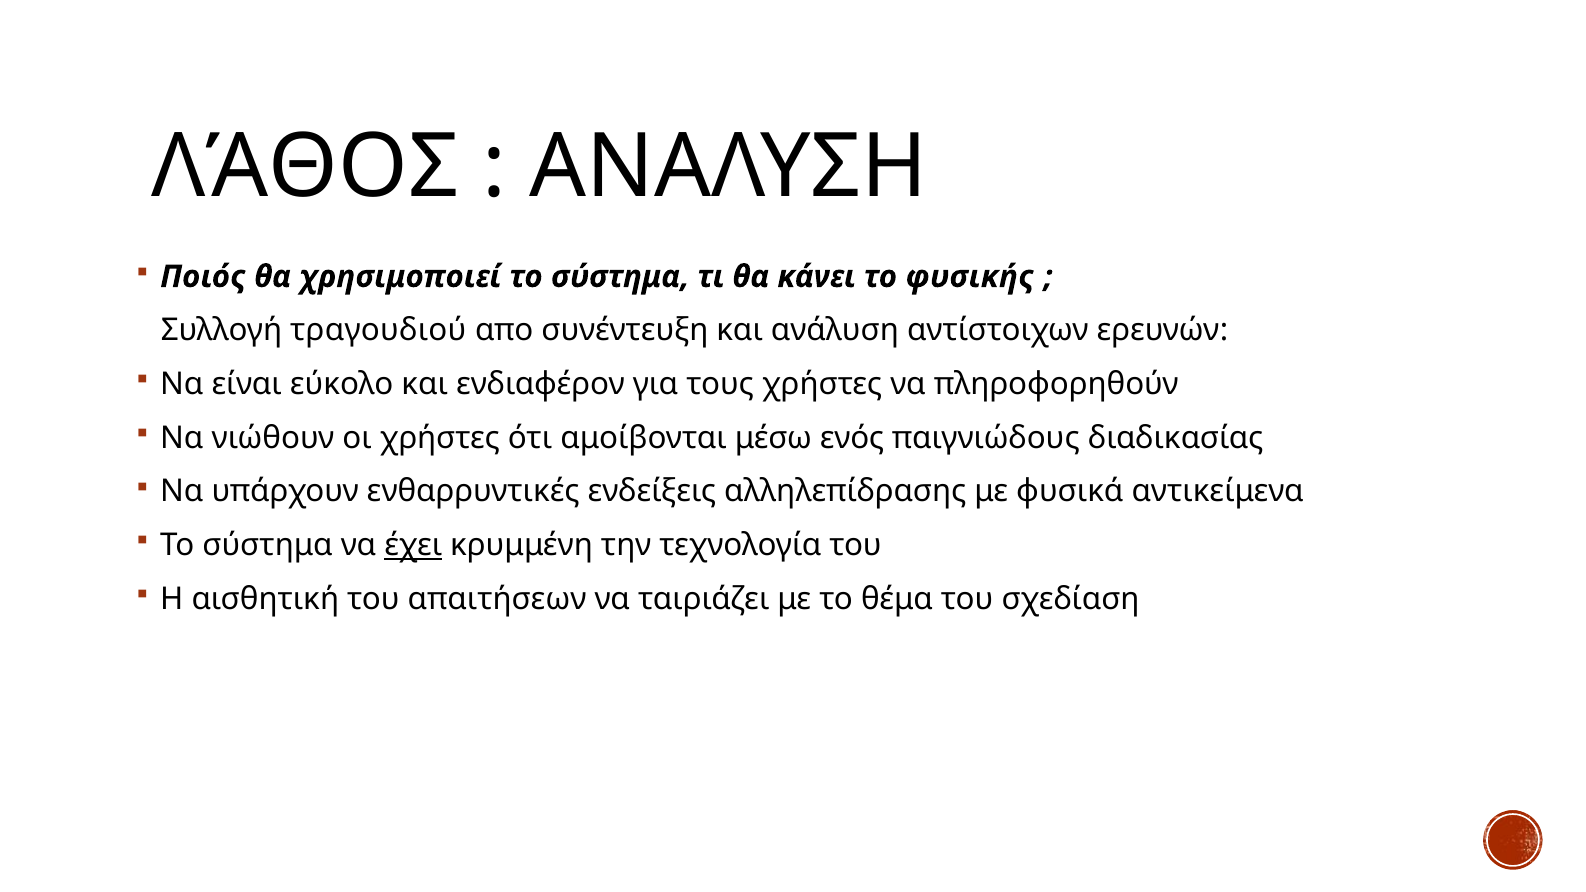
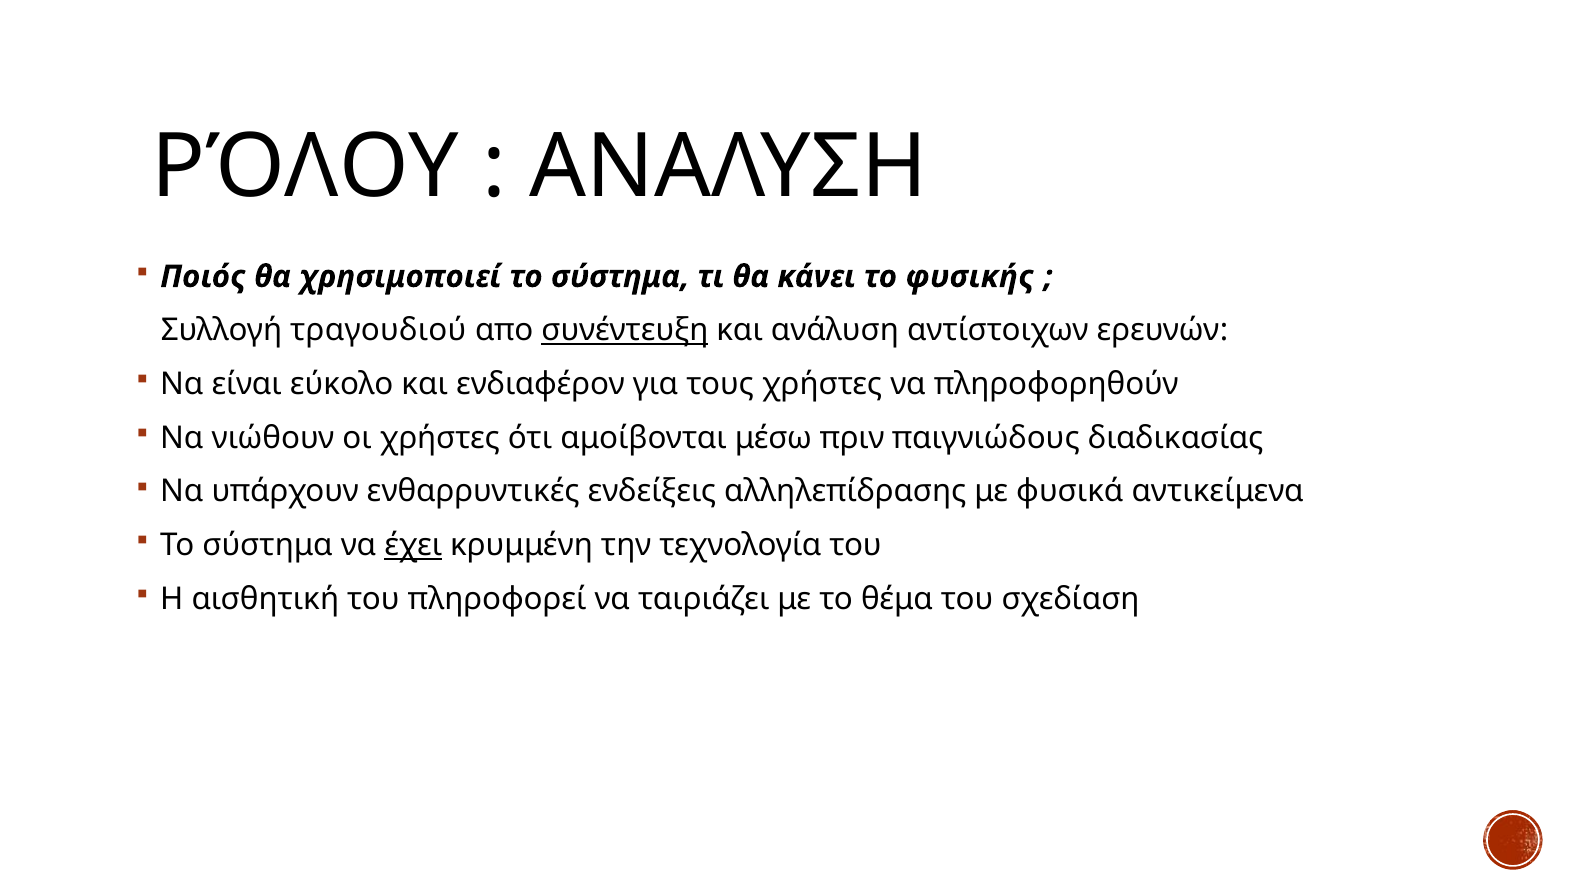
ΛΆΘΟΣ: ΛΆΘΟΣ -> ΡΌΛΟΥ (305, 167)
συνέντευξη underline: none -> present (625, 330)
ενός: ενός -> πριν (852, 438)
απαιτήσεων: απαιτήσεων -> πληροφορεί (497, 599)
